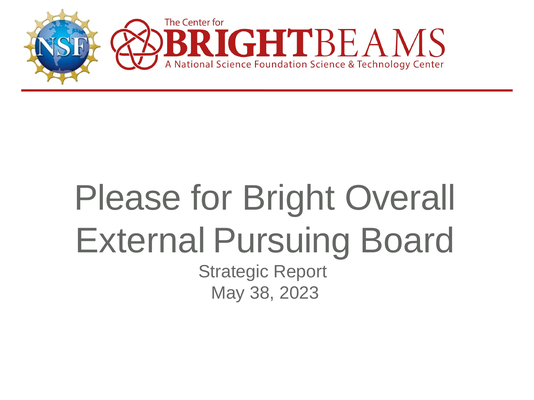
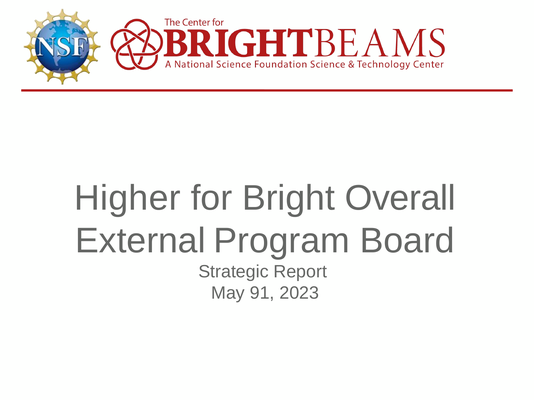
Please: Please -> Higher (127, 198)
Pursuing: Pursuing -> Program (282, 241)
38: 38 -> 91 (262, 293)
